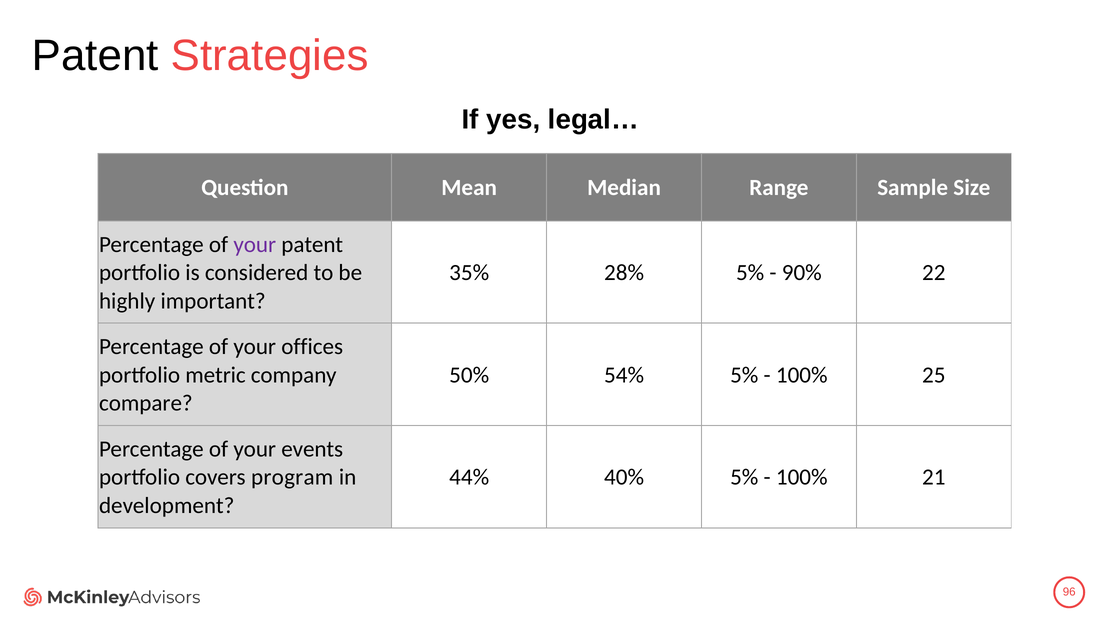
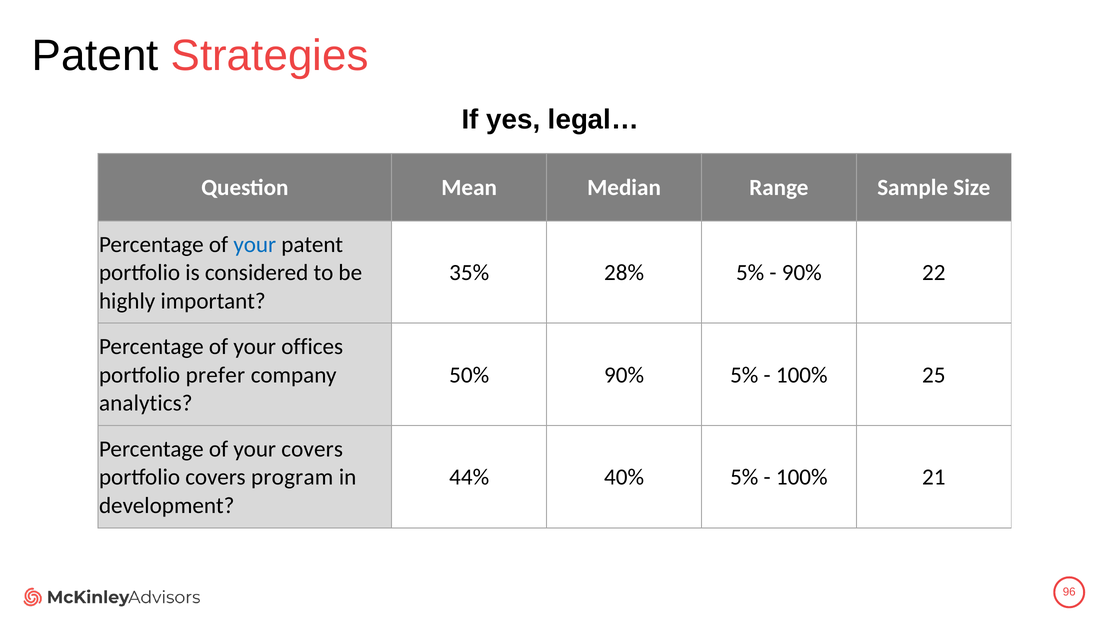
your colour: purple -> blue (255, 244)
metric: metric -> prefer (215, 375)
50% 54%: 54% -> 90% (624, 375)
compare: compare -> analytics (146, 403)
your events: events -> covers (312, 449)
